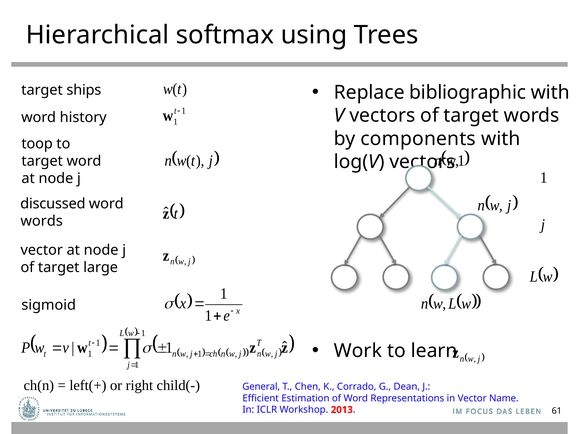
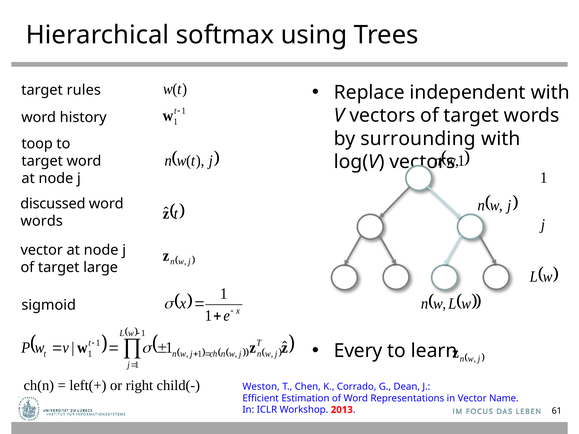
bibliographic: bibliographic -> independent (468, 92)
ships: ships -> rules (84, 90)
components: components -> surrounding (418, 139)
Work: Work -> Every (358, 351)
General: General -> Weston (261, 387)
